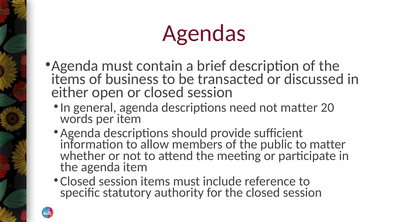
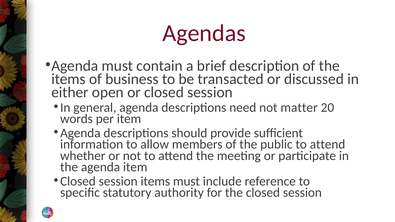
public to matter: matter -> attend (327, 144)
